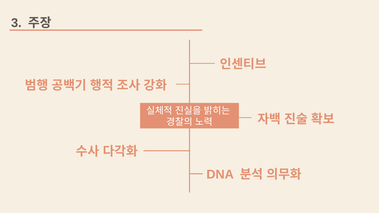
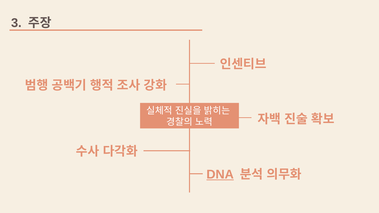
DNA underline: none -> present (220, 175)
